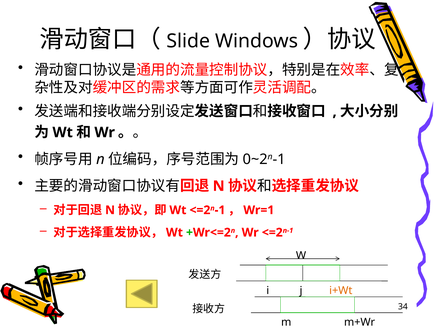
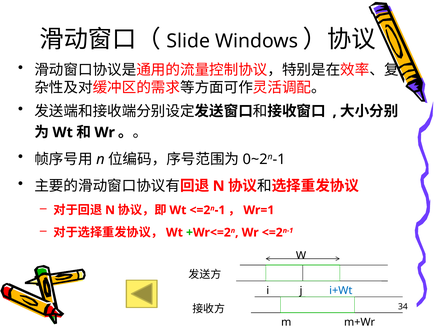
i+Wt colour: orange -> blue (341, 290)
